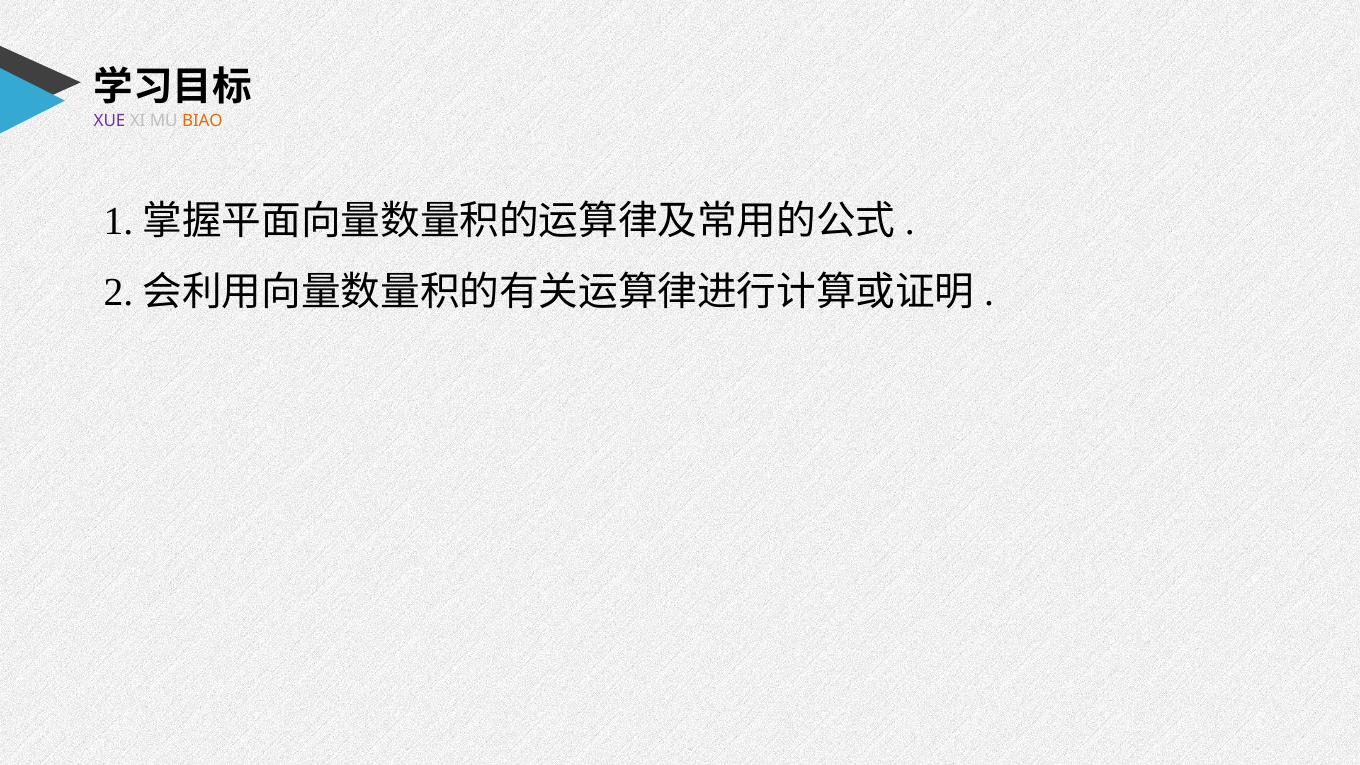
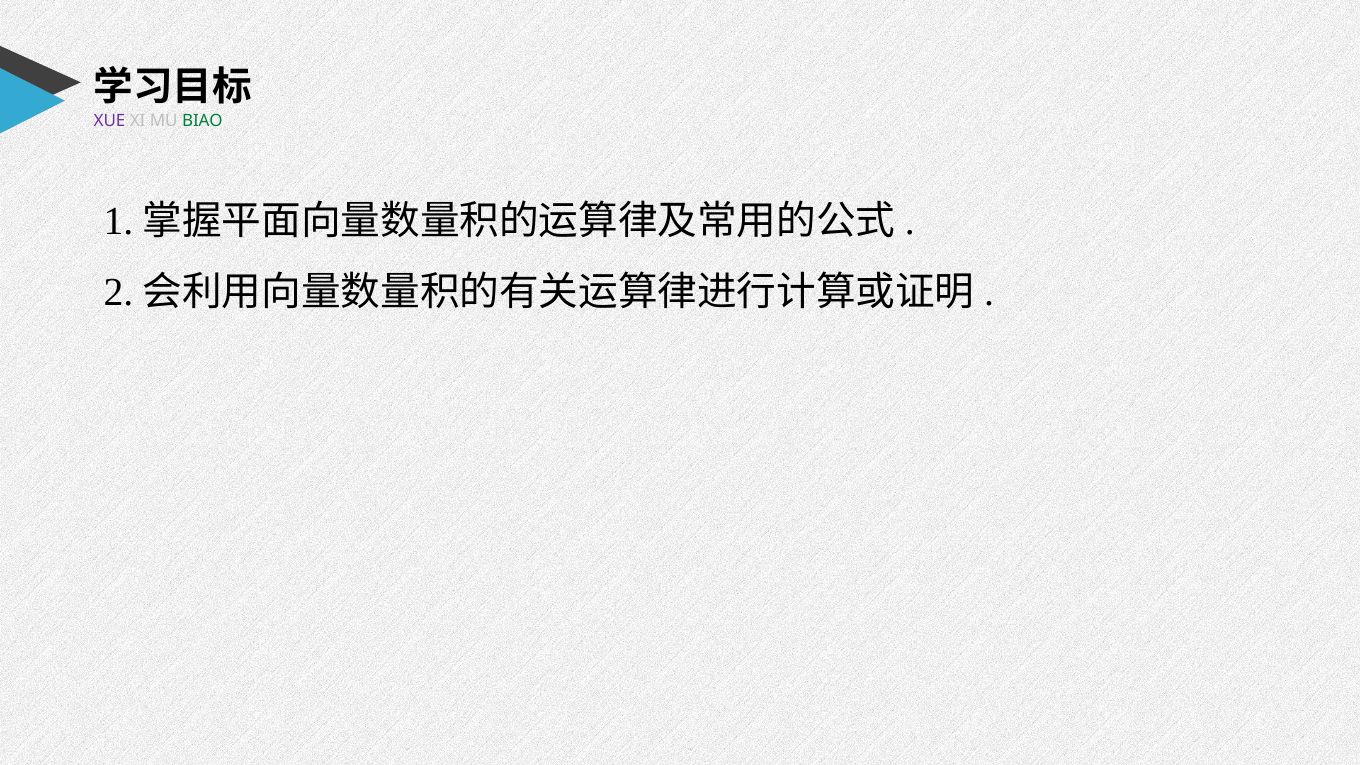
BIAO colour: orange -> green (202, 121)
